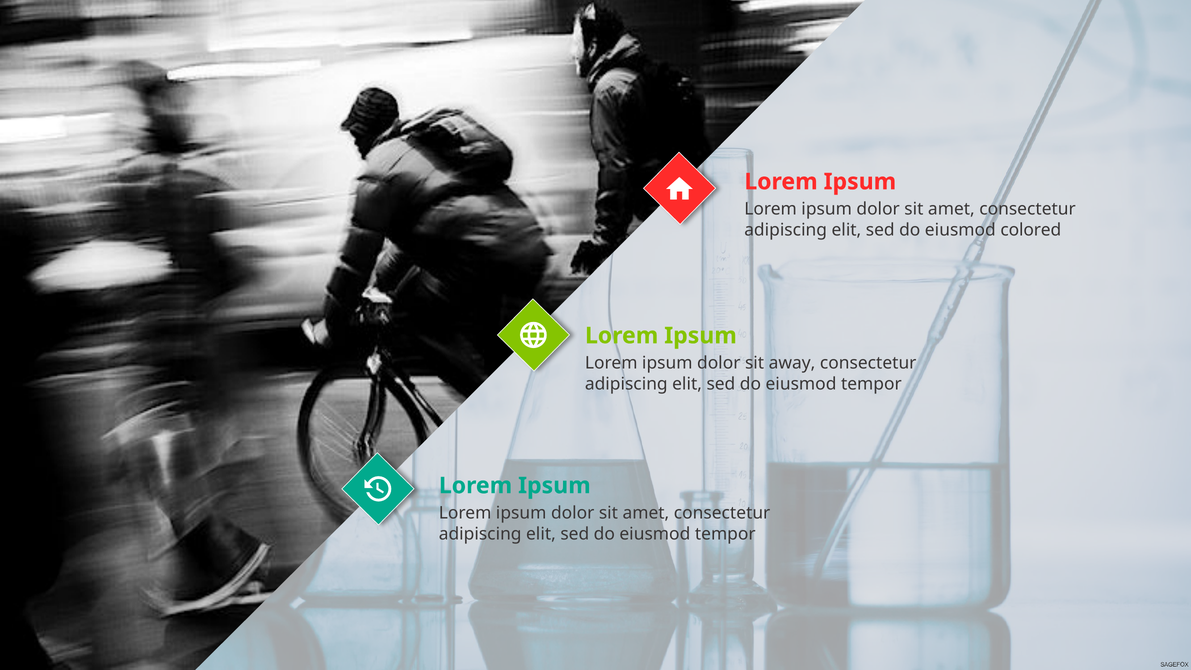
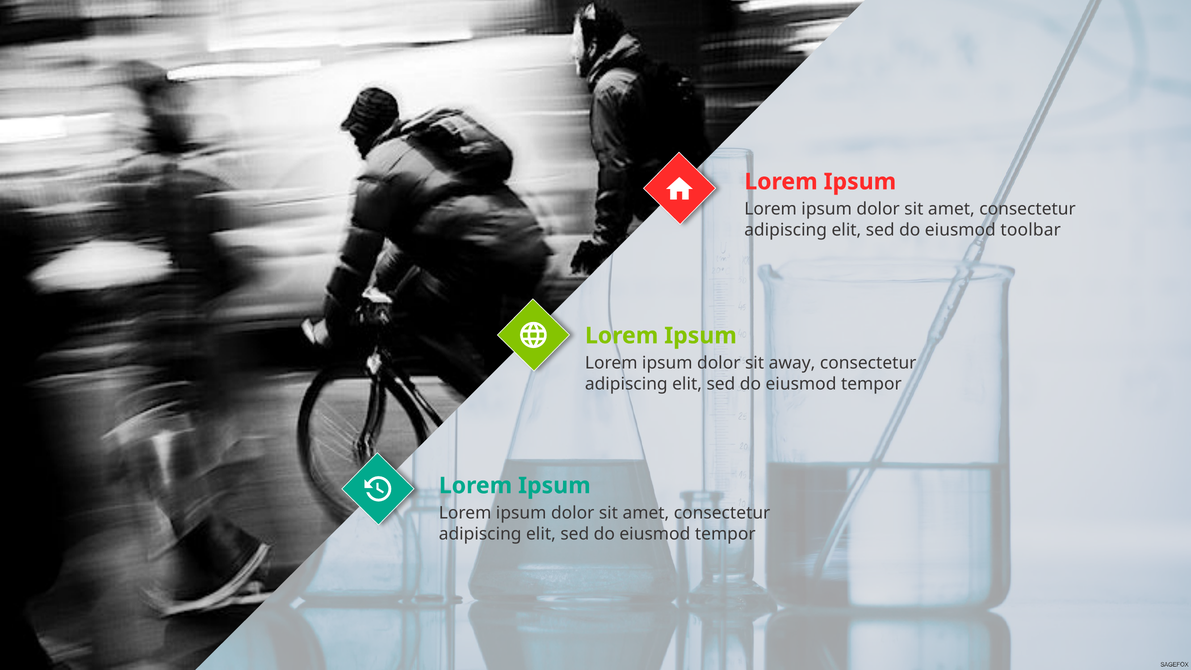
colored: colored -> toolbar (1031, 230)
